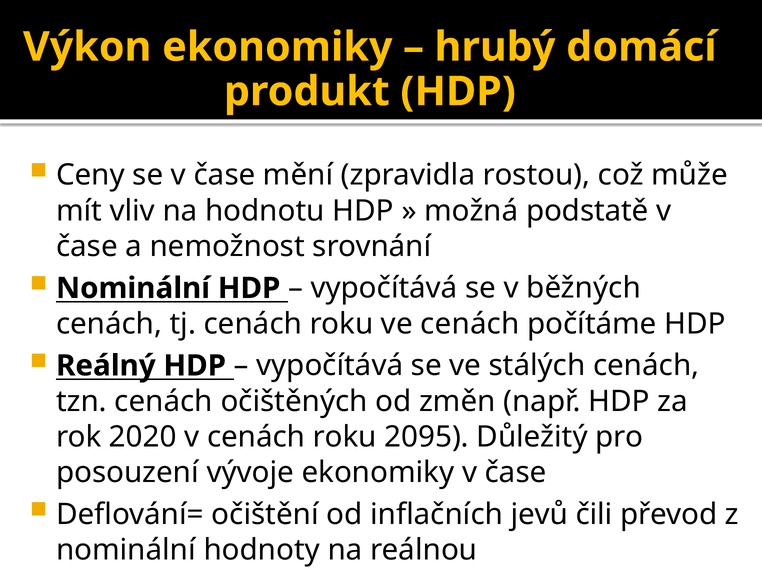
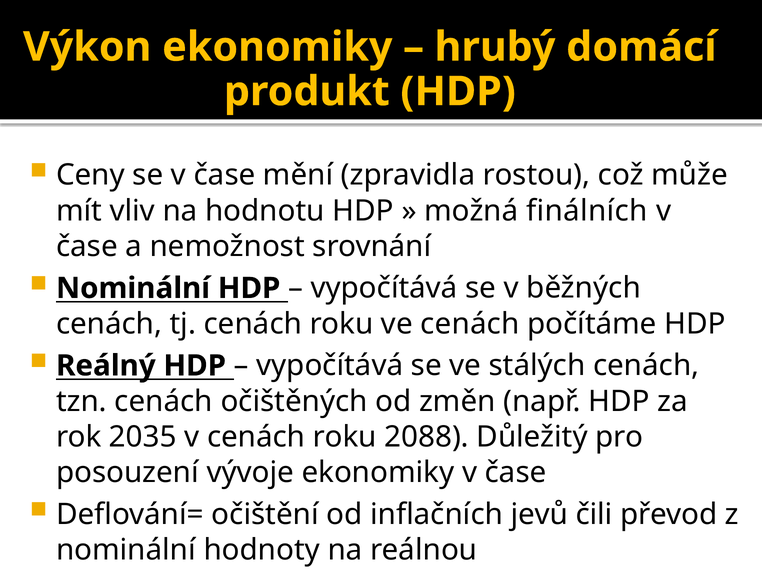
podstatě: podstatě -> finálních (587, 211)
2020: 2020 -> 2035 (143, 437)
2095: 2095 -> 2088 (427, 437)
